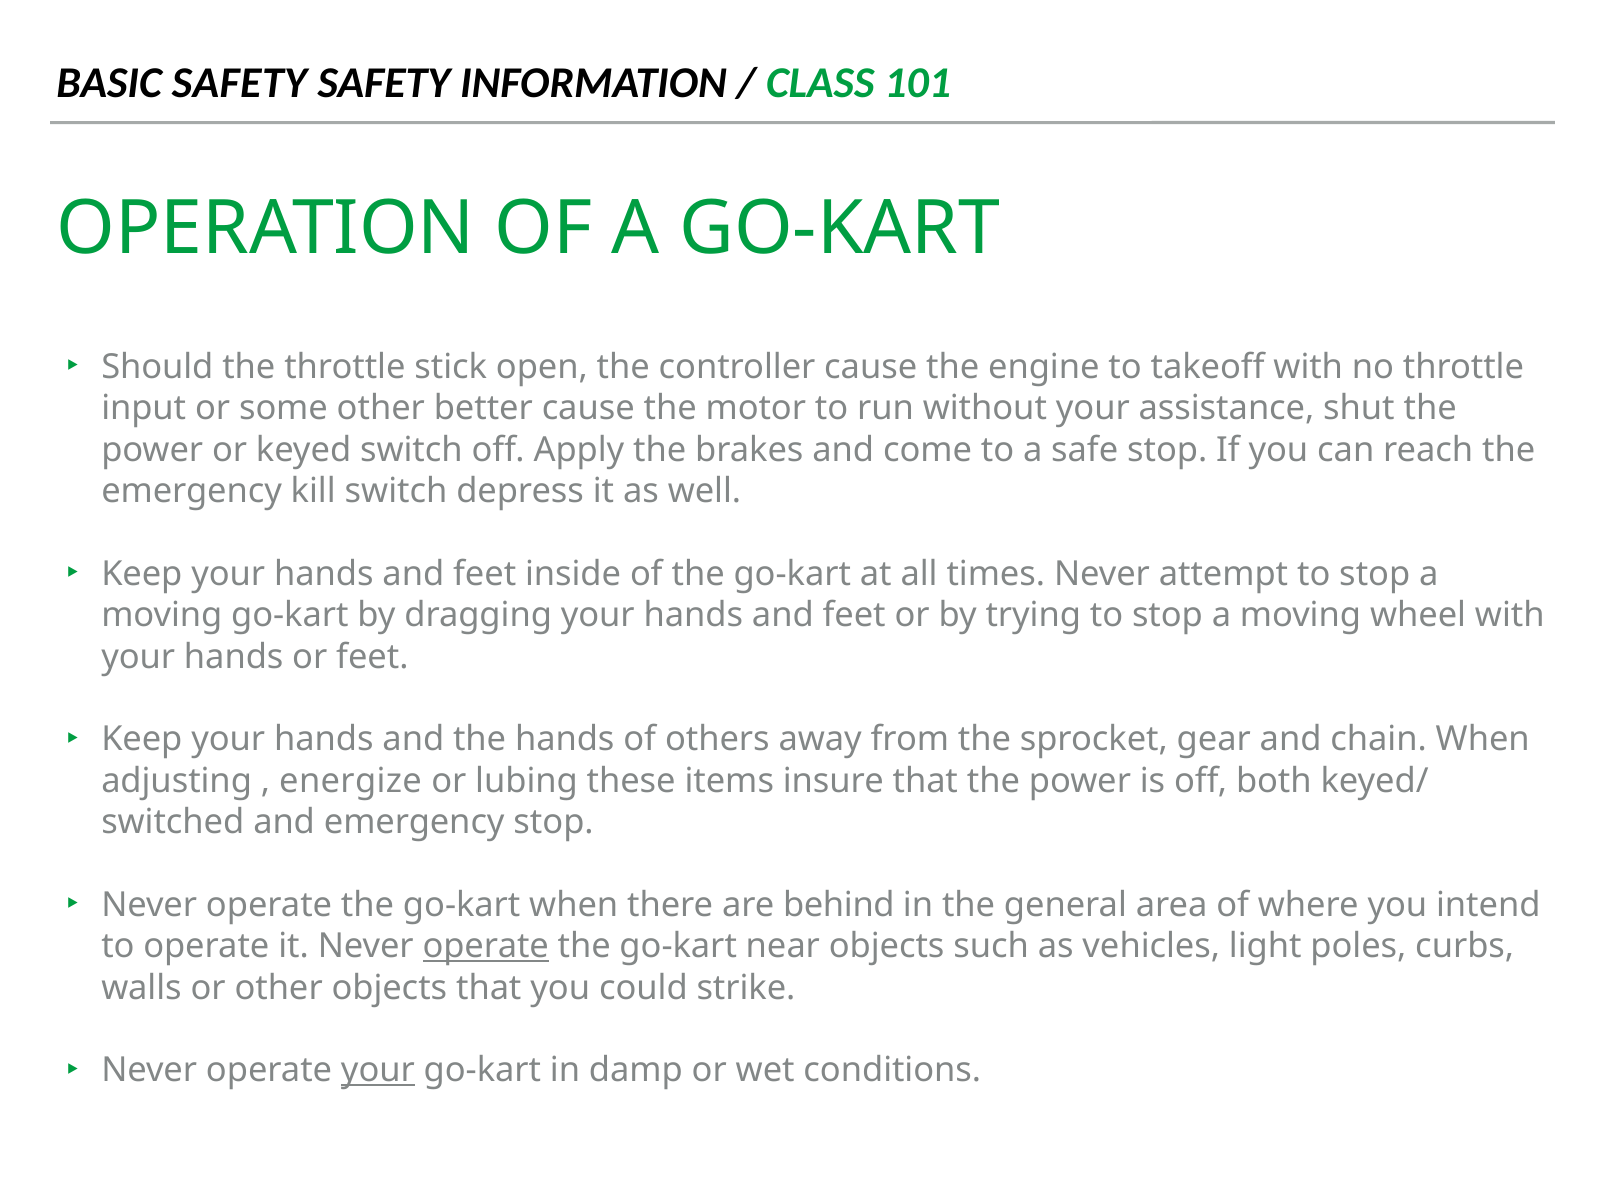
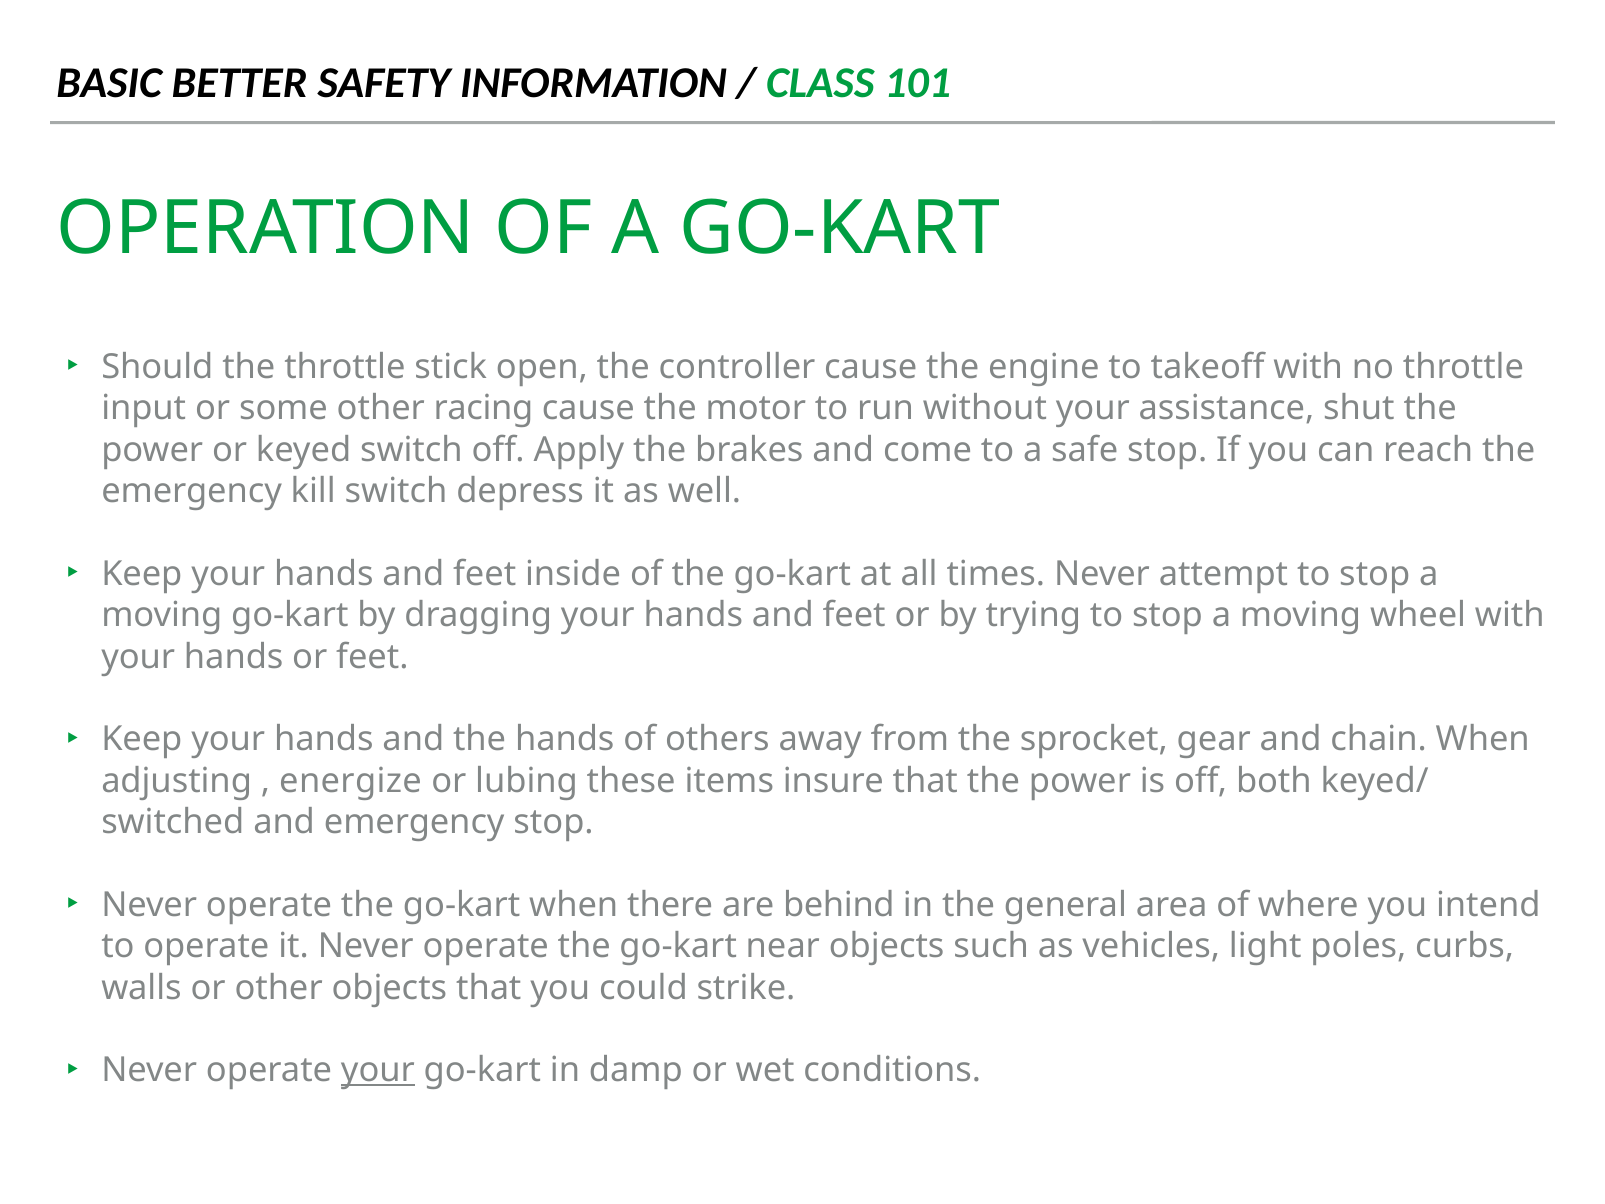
BASIC SAFETY: SAFETY -> BETTER (240, 83)
better: better -> racing (483, 408)
operate underline: present -> none (486, 946)
